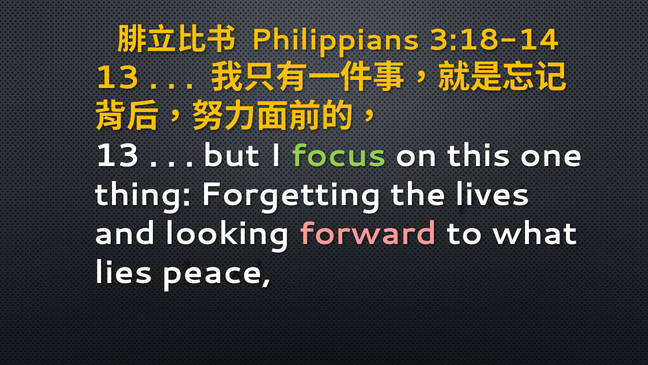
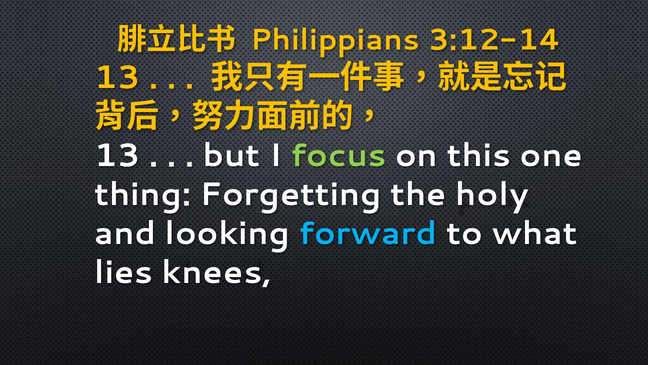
3:18-14: 3:18-14 -> 3:12-14 (495, 40)
lives: lives -> holy (492, 194)
forward colour: pink -> light blue (368, 233)
peace: peace -> knees (217, 272)
